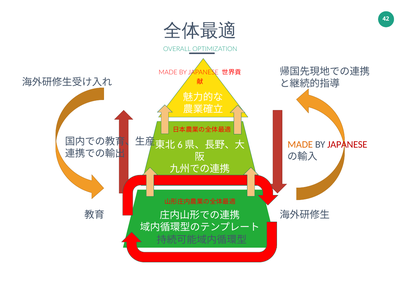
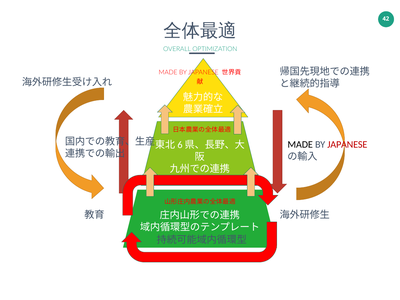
MADE colour: orange -> black (300, 145)
